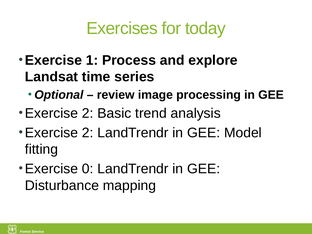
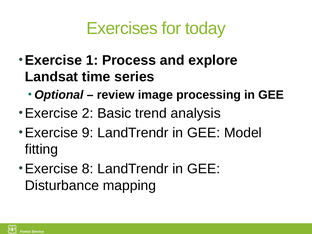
2: 2 -> 9 (88, 133)
0: 0 -> 8 (88, 169)
